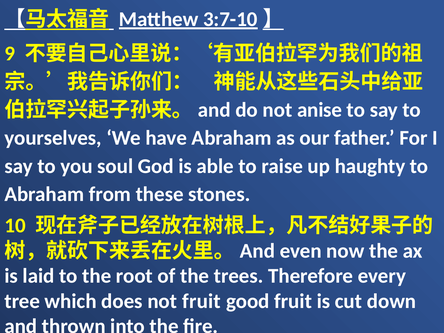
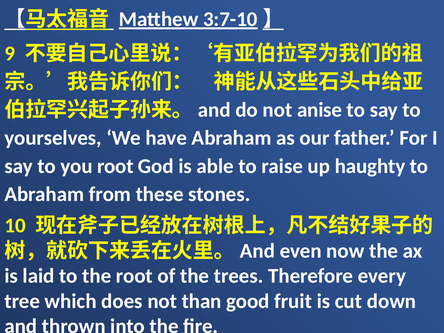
you soul: soul -> root (115, 166)
not fruit: fruit -> than (202, 301)
